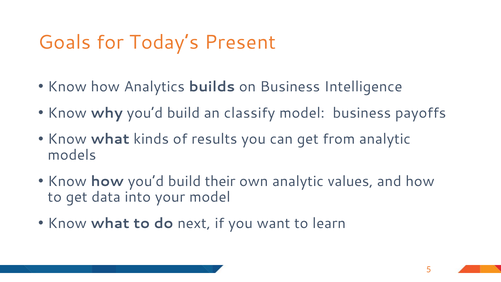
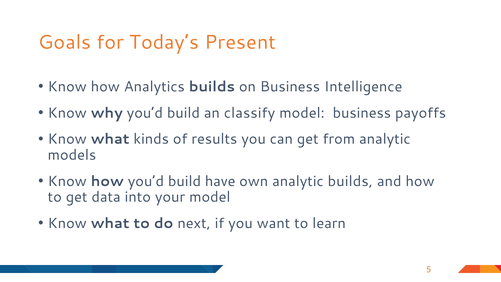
their: their -> have (220, 181)
analytic values: values -> builds (350, 181)
